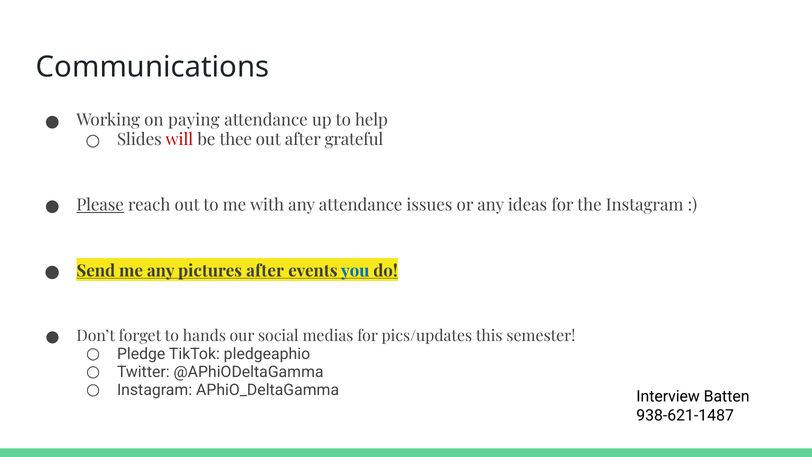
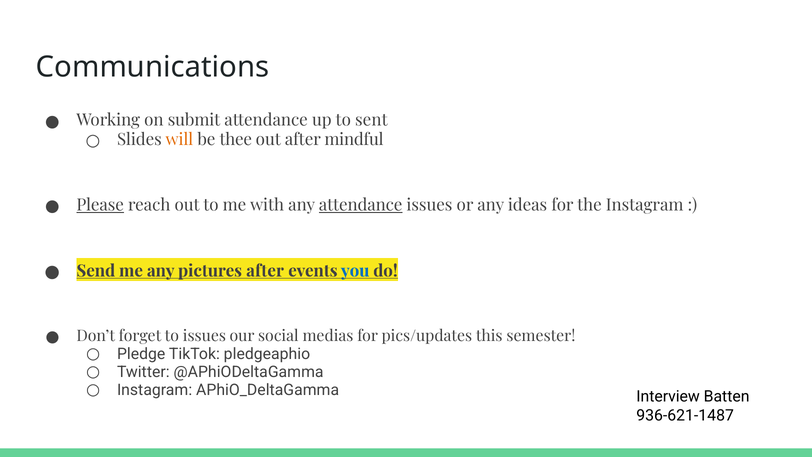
paying: paying -> submit (194, 120)
help: help -> sent (371, 120)
will colour: red -> orange (179, 140)
grateful: grateful -> mindful (354, 140)
attendance underline: none -> present (361, 205)
to hands: hands -> issues (204, 336)
938-621-1487: 938-621-1487 -> 936-621-1487 (685, 415)
